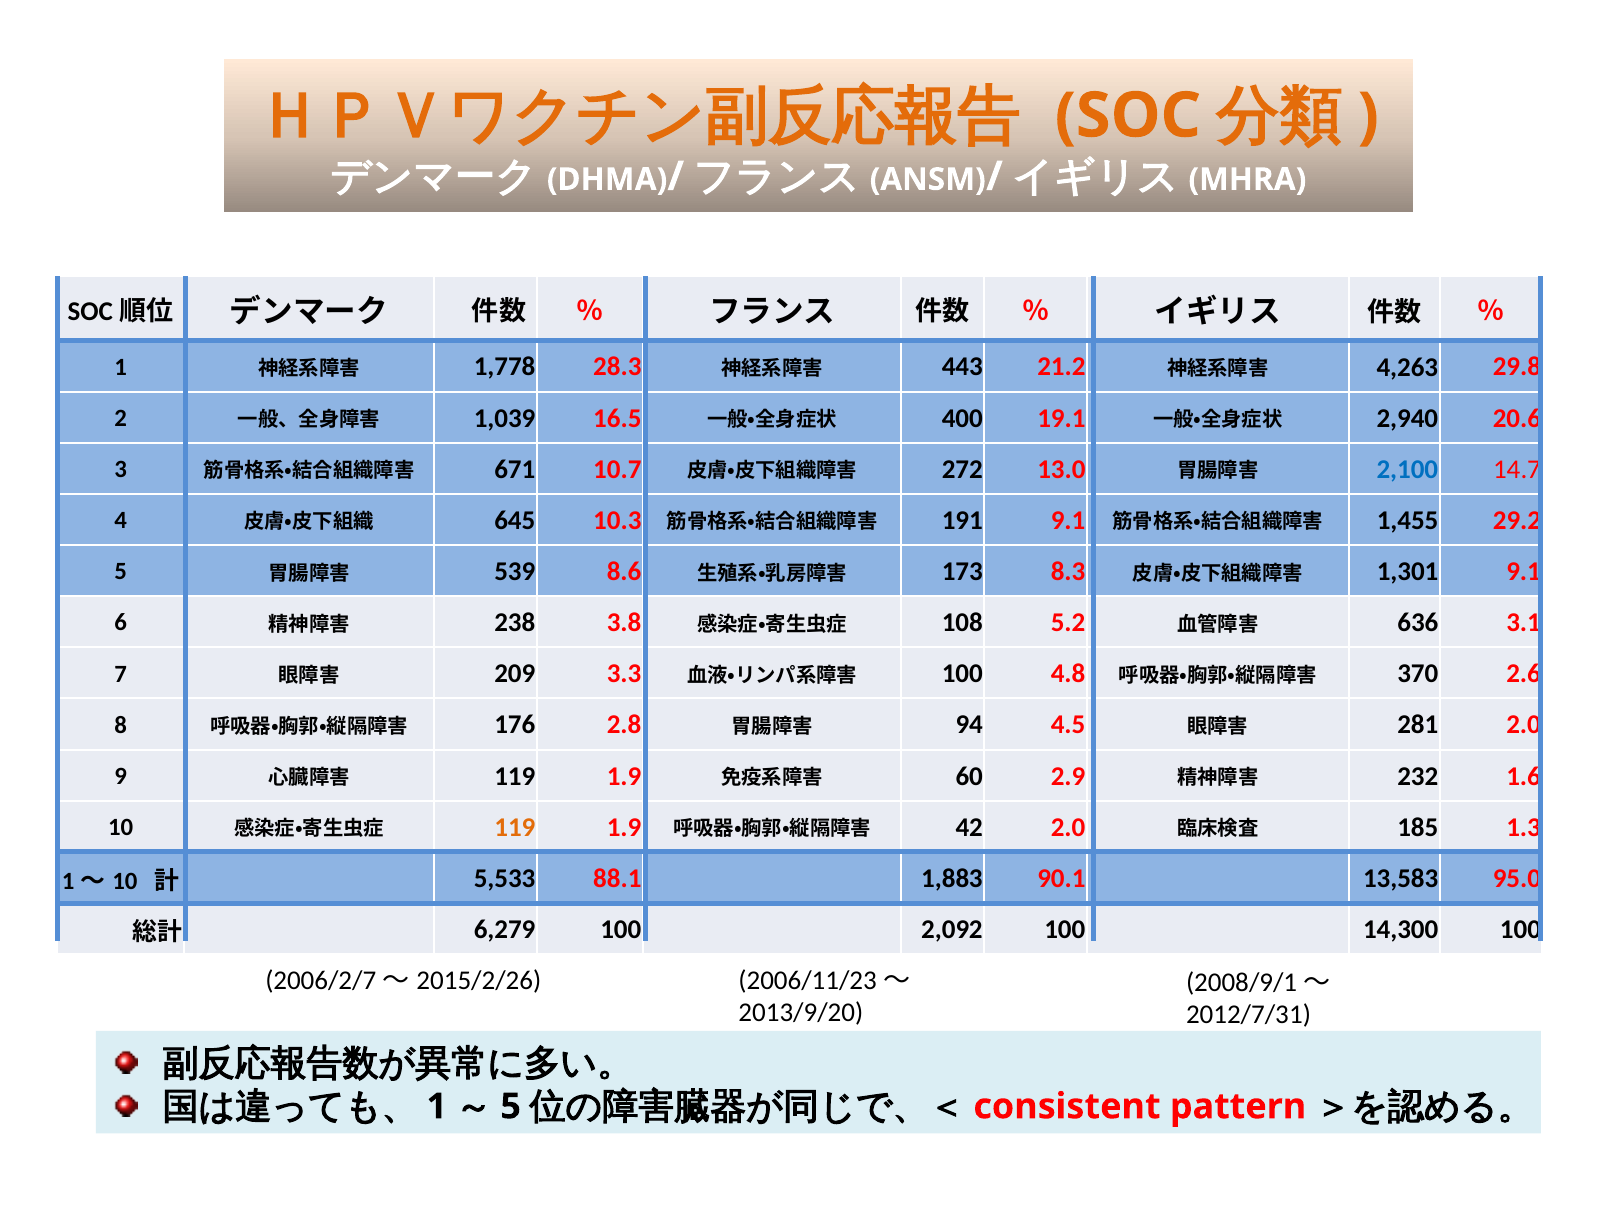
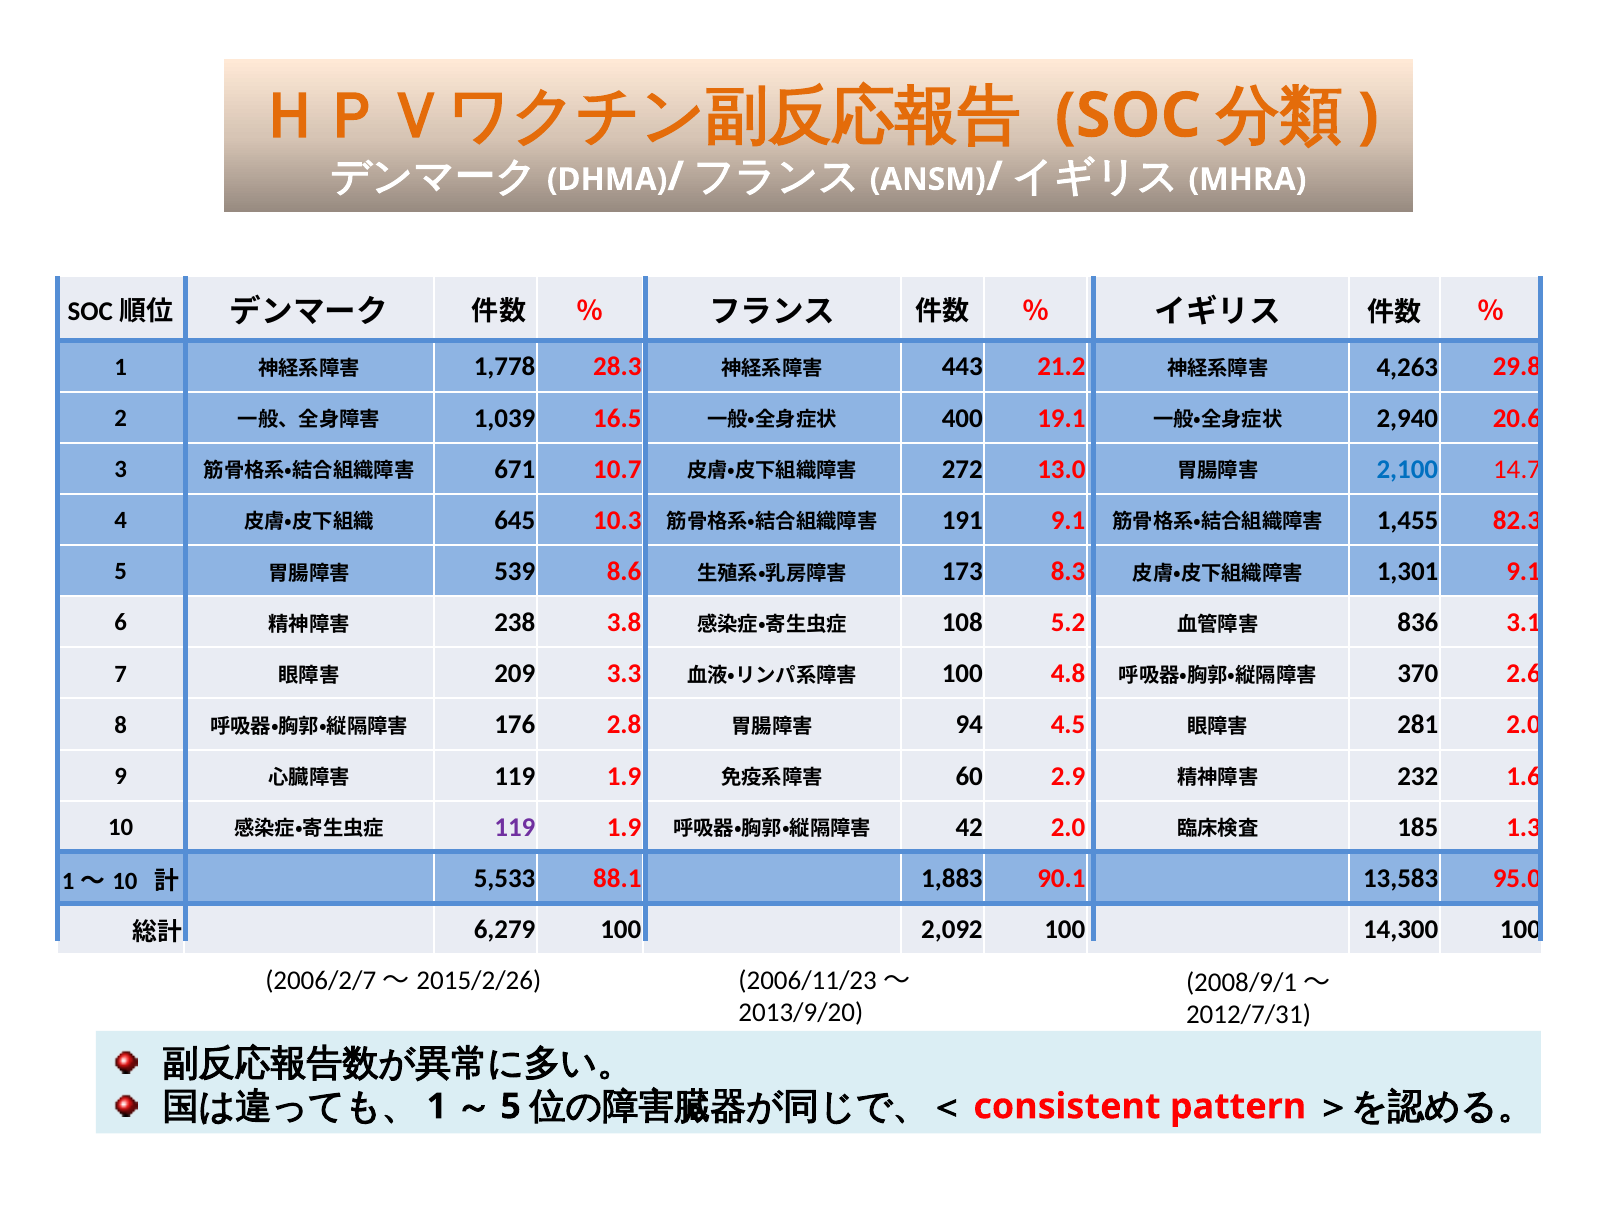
29.2: 29.2 -> 82.3 (1517, 520)
636: 636 -> 836 (1418, 623)
119 colour: orange -> purple (515, 827)
